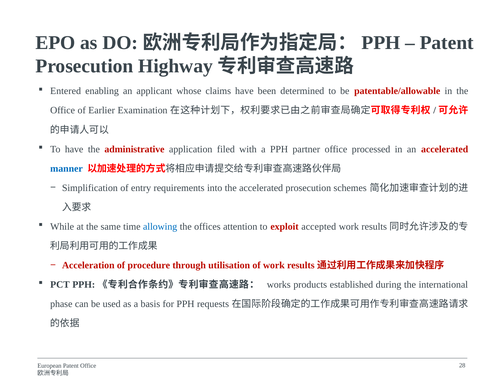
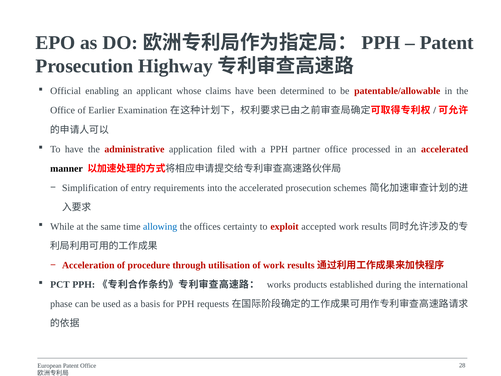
Entered: Entered -> Official (66, 91)
manner colour: blue -> black (66, 168)
attention: attention -> certainty (240, 226)
